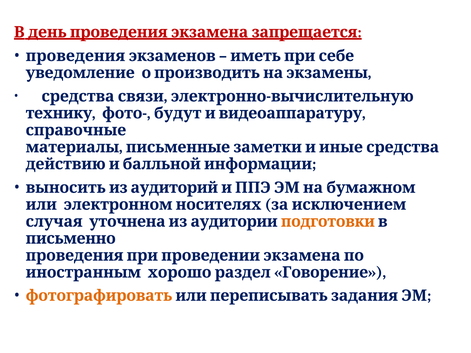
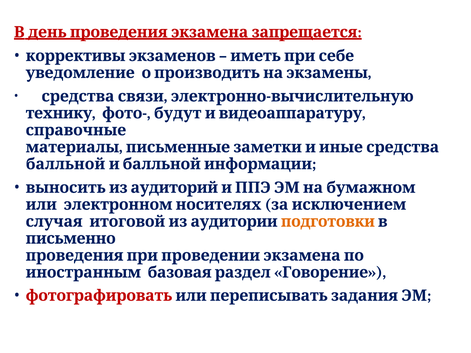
проведения: проведения -> коррективы (76, 56)
действию: действию -> балльной (66, 164)
уточнена: уточнена -> итоговой (127, 222)
хорошо: хорошо -> базовая (180, 273)
фотографировать colour: orange -> red (99, 296)
